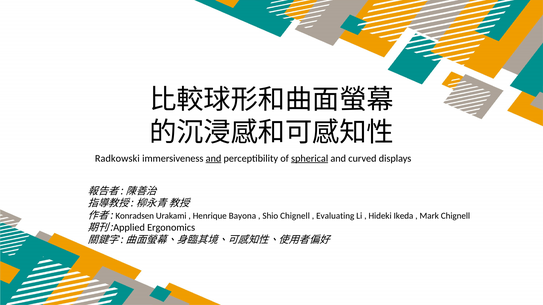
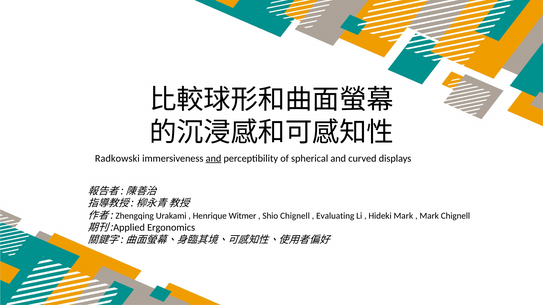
spherical underline: present -> none (310, 159)
Konradsen: Konradsen -> Zhengqing (135, 216)
Bayona: Bayona -> Witmer (242, 216)
Hideki Ikeda: Ikeda -> Mark (403, 216)
